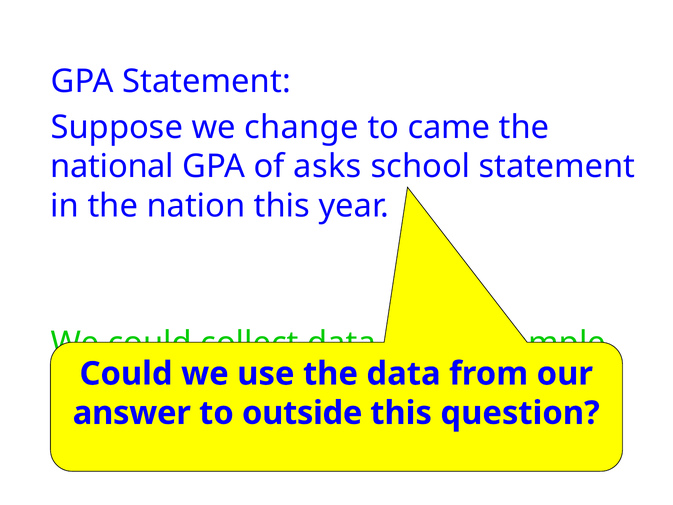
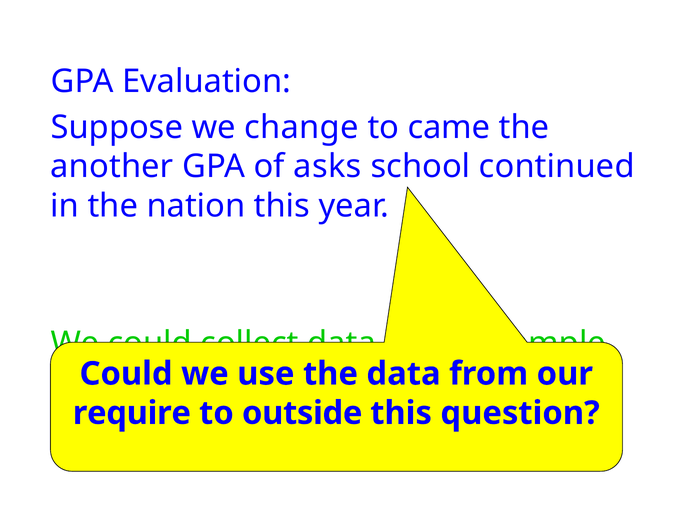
GPA Statement: Statement -> Evaluation (207, 81)
national: national -> another (112, 166)
school statement: statement -> continued (557, 166)
answer: answer -> require (132, 413)
